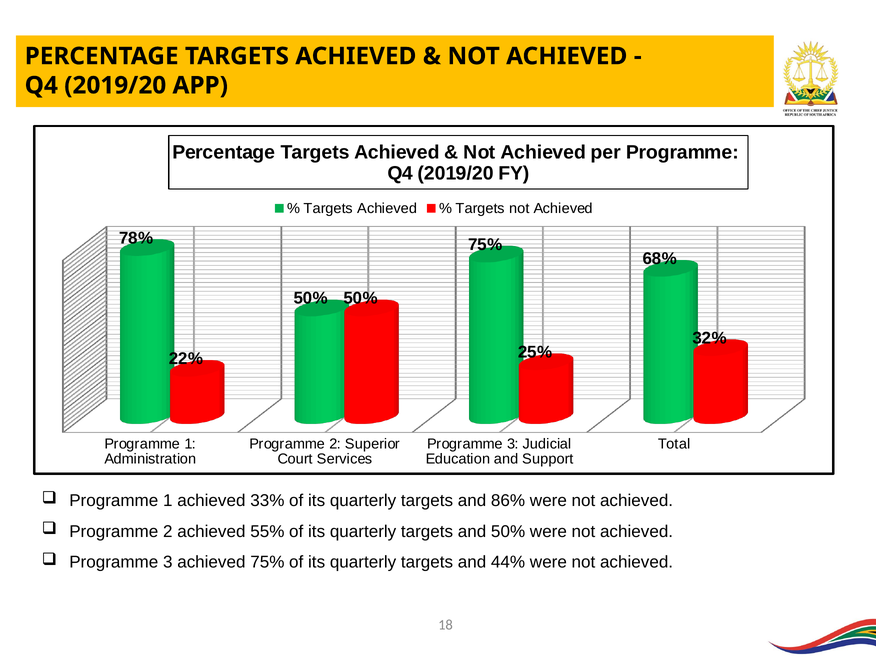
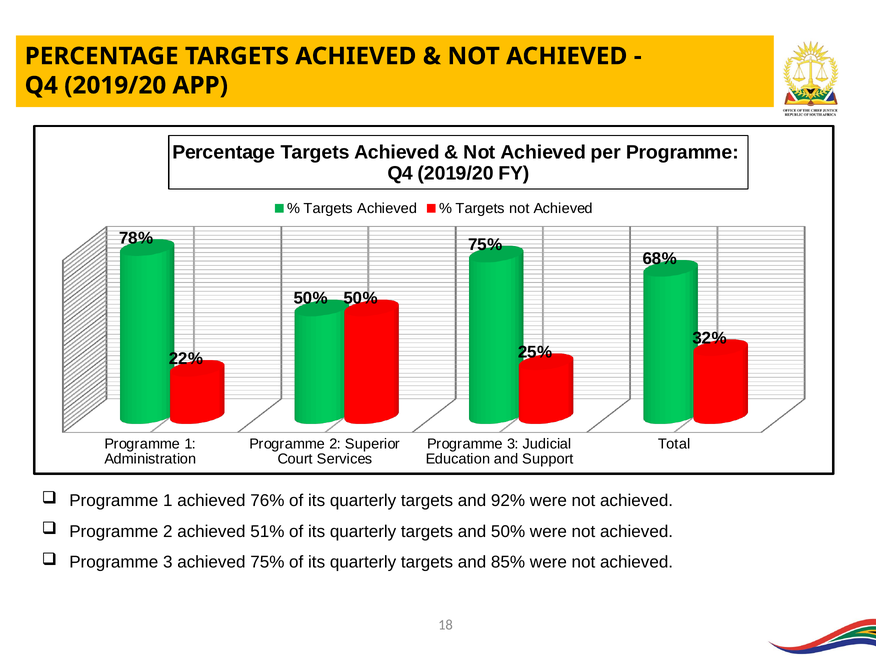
33%: 33% -> 76% (267, 501)
86%: 86% -> 92% (508, 501)
55%: 55% -> 51% (267, 532)
44%: 44% -> 85% (508, 562)
